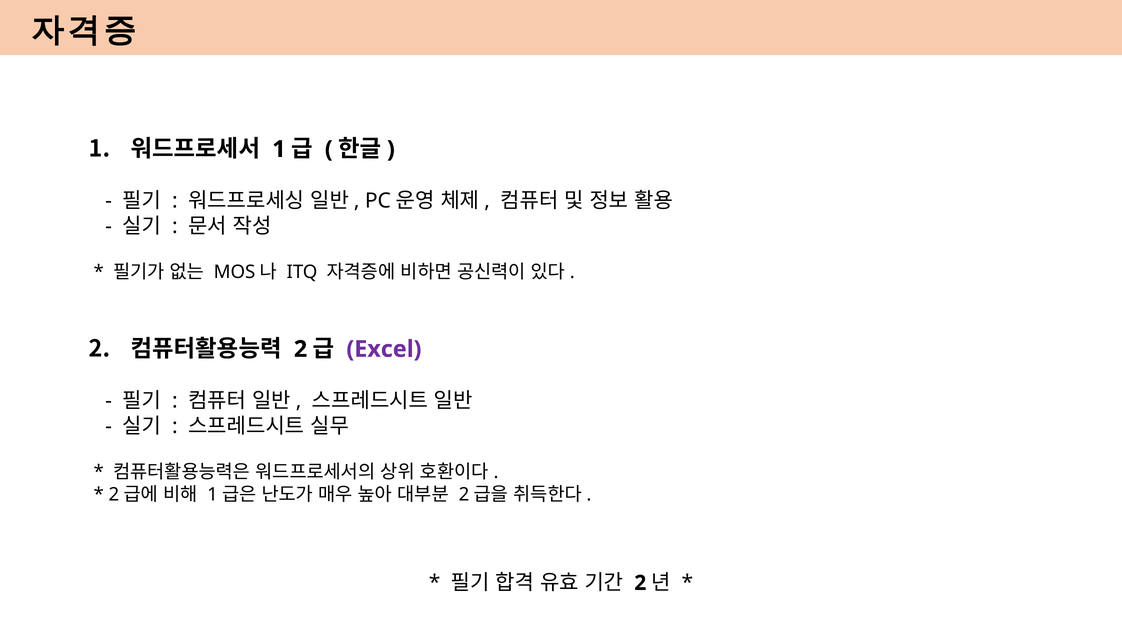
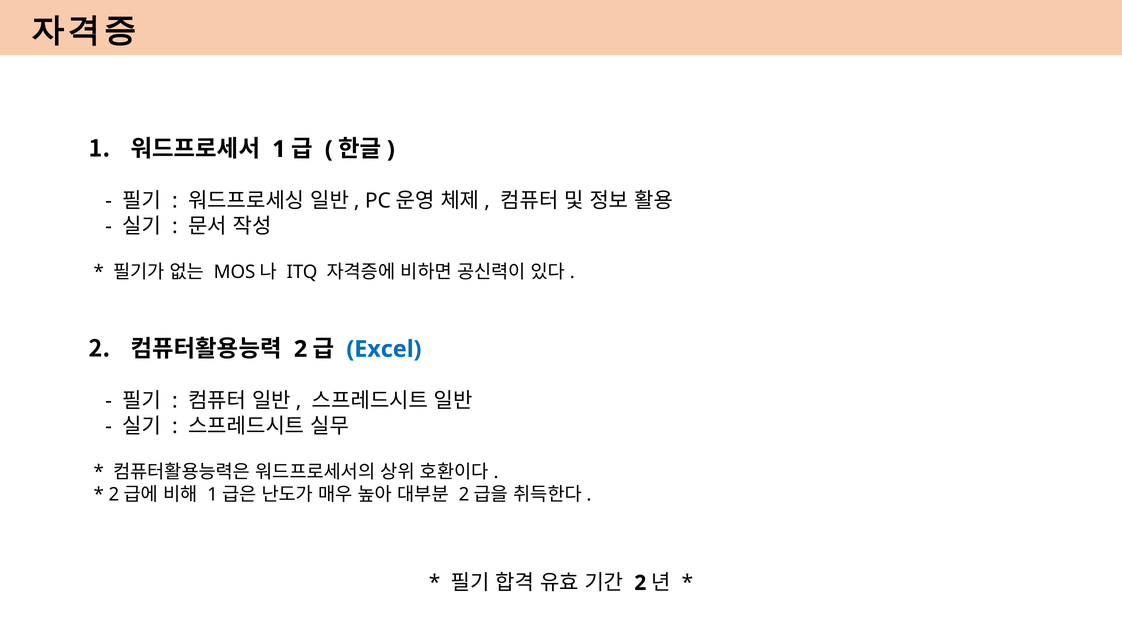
Excel colour: purple -> blue (384, 349)
